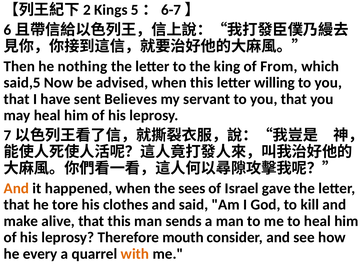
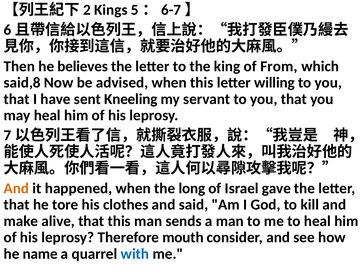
nothing: nothing -> believes (83, 66)
said,5: said,5 -> said,8 (22, 83)
Believes: Believes -> Kneeling (131, 99)
sees: sees -> long (192, 188)
every: every -> name (40, 254)
with colour: orange -> blue (135, 254)
